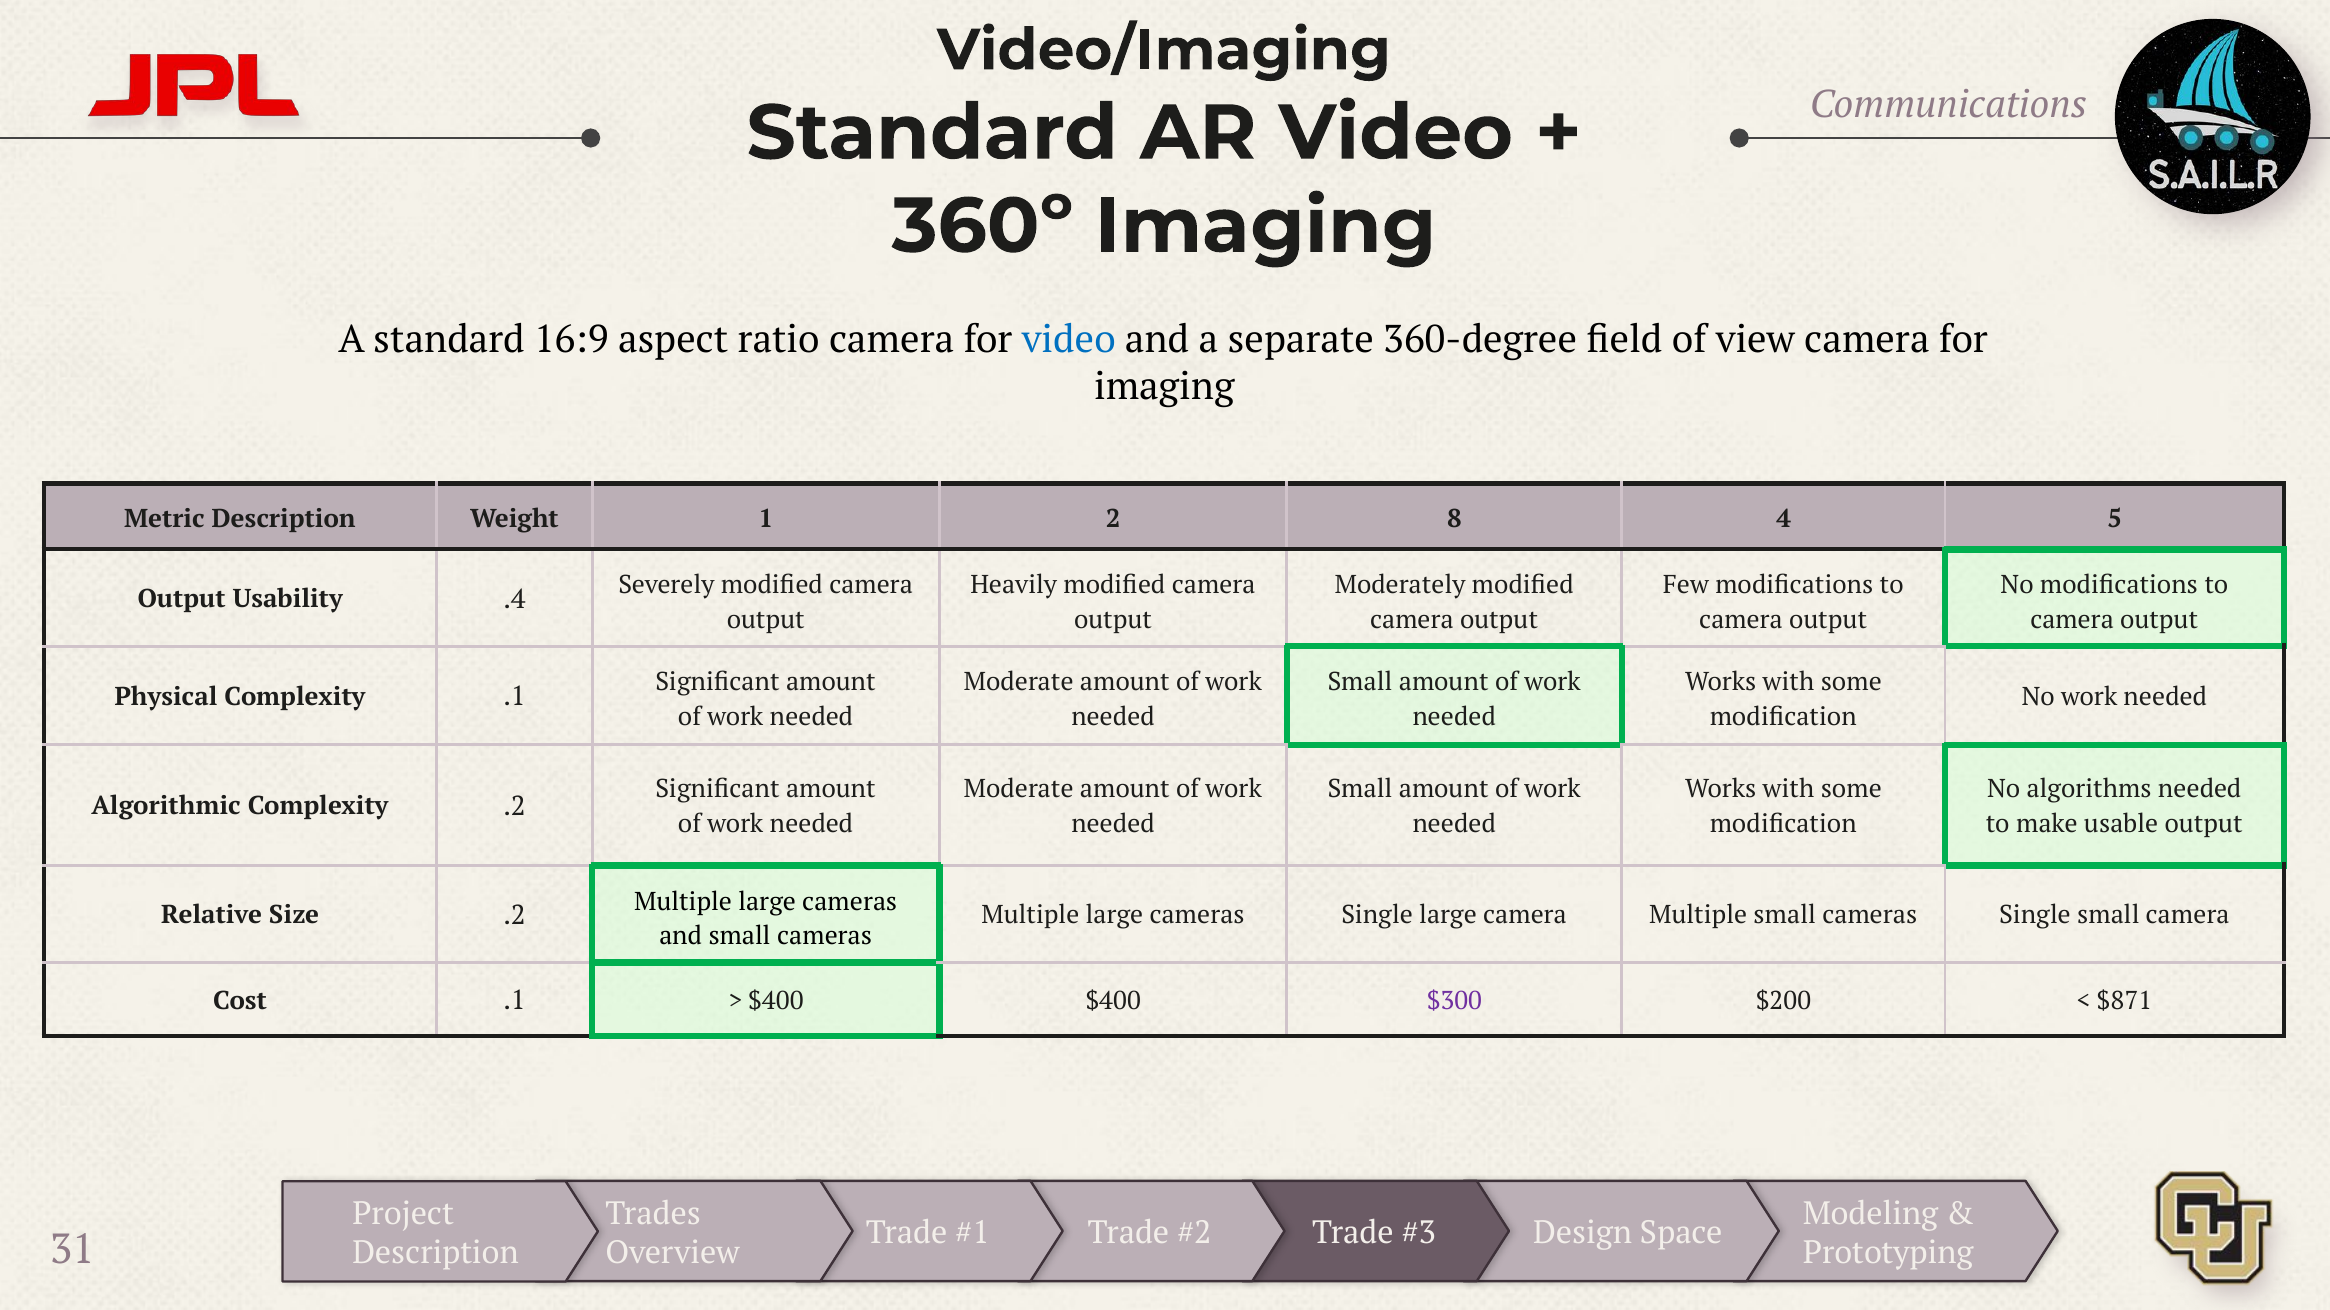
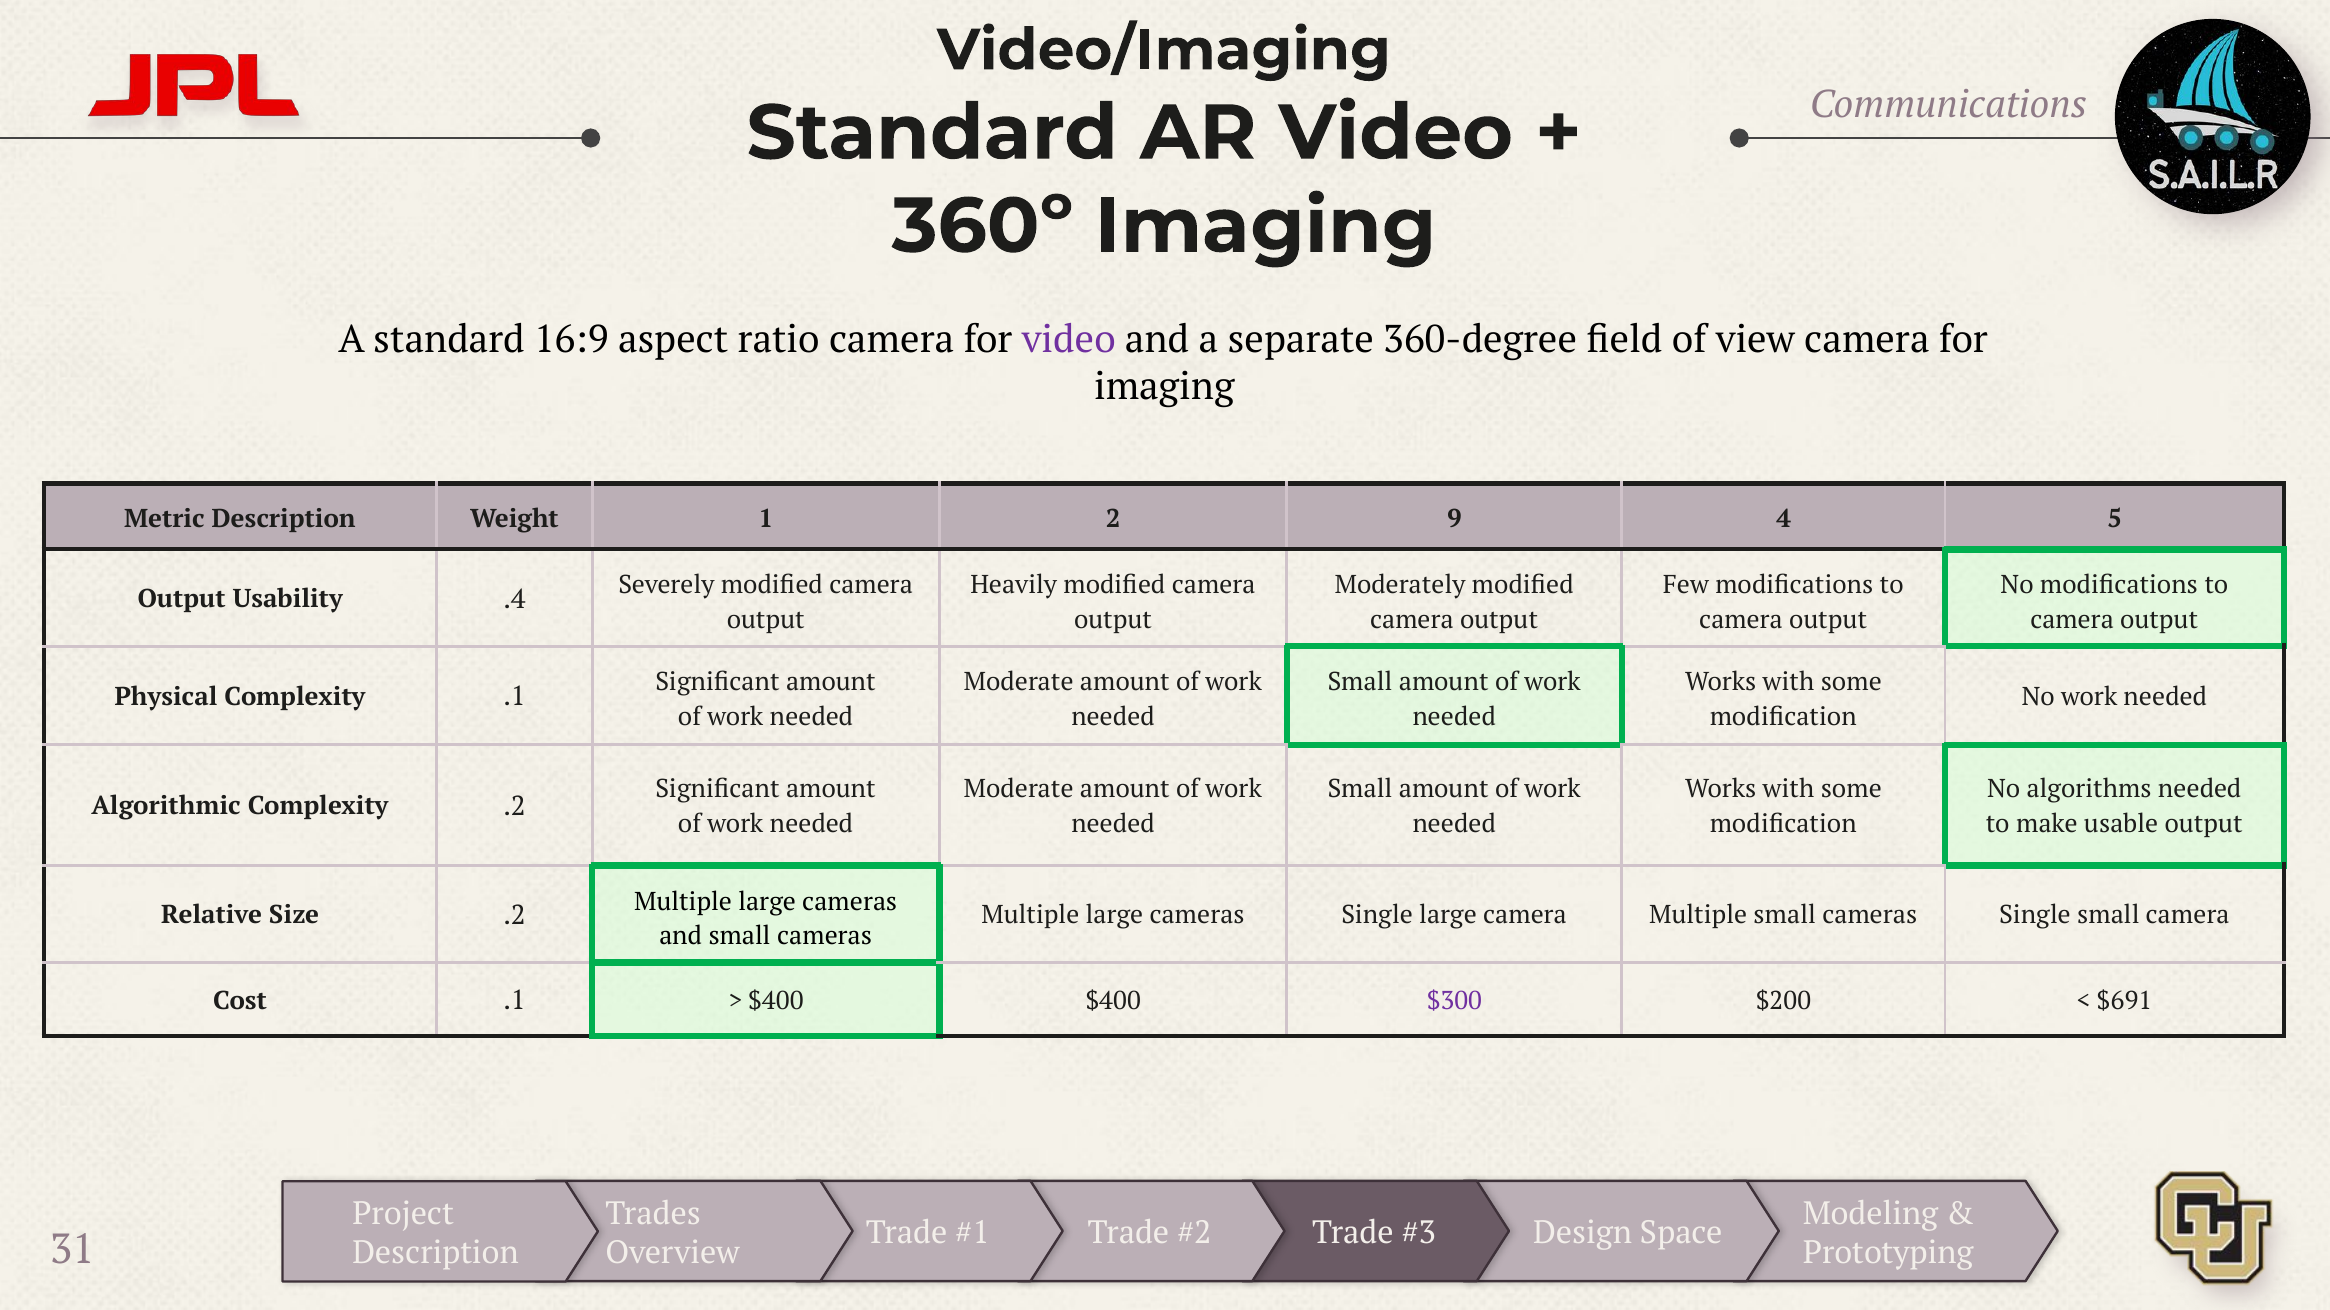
video colour: blue -> purple (1069, 340)
8: 8 -> 9 (1454, 520)
$871: $871 -> $691 (2124, 1001)
